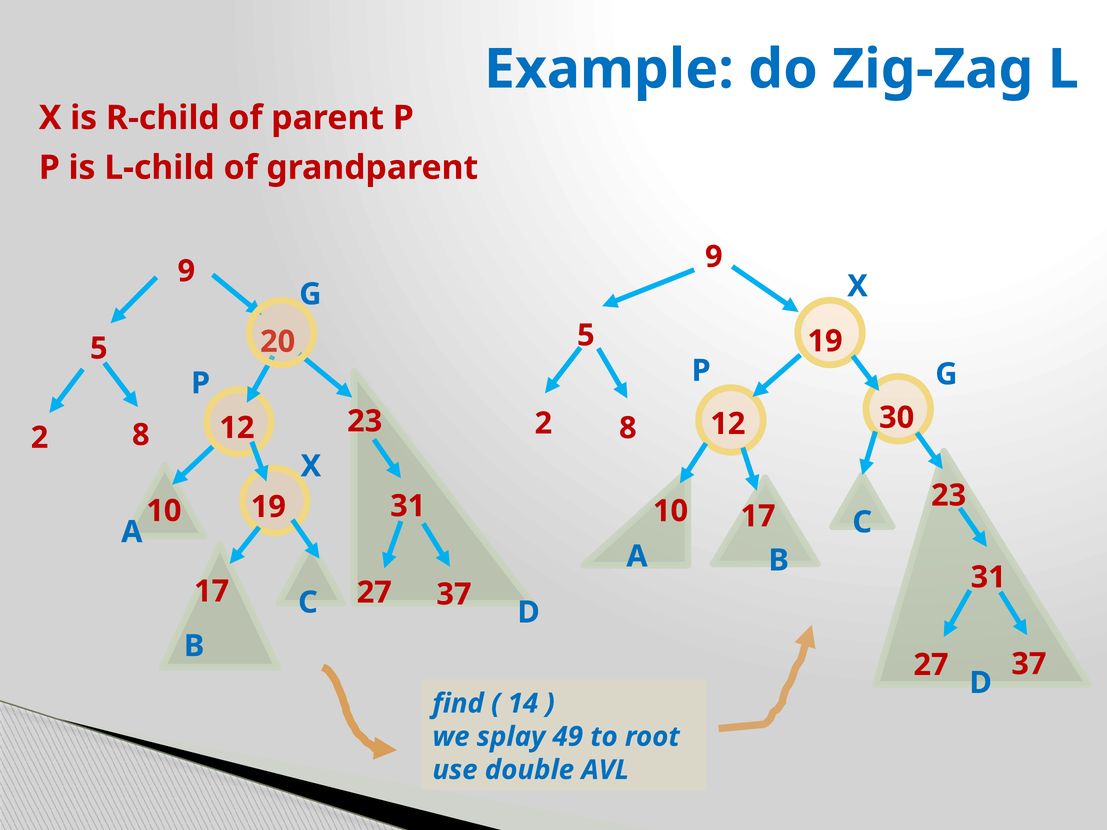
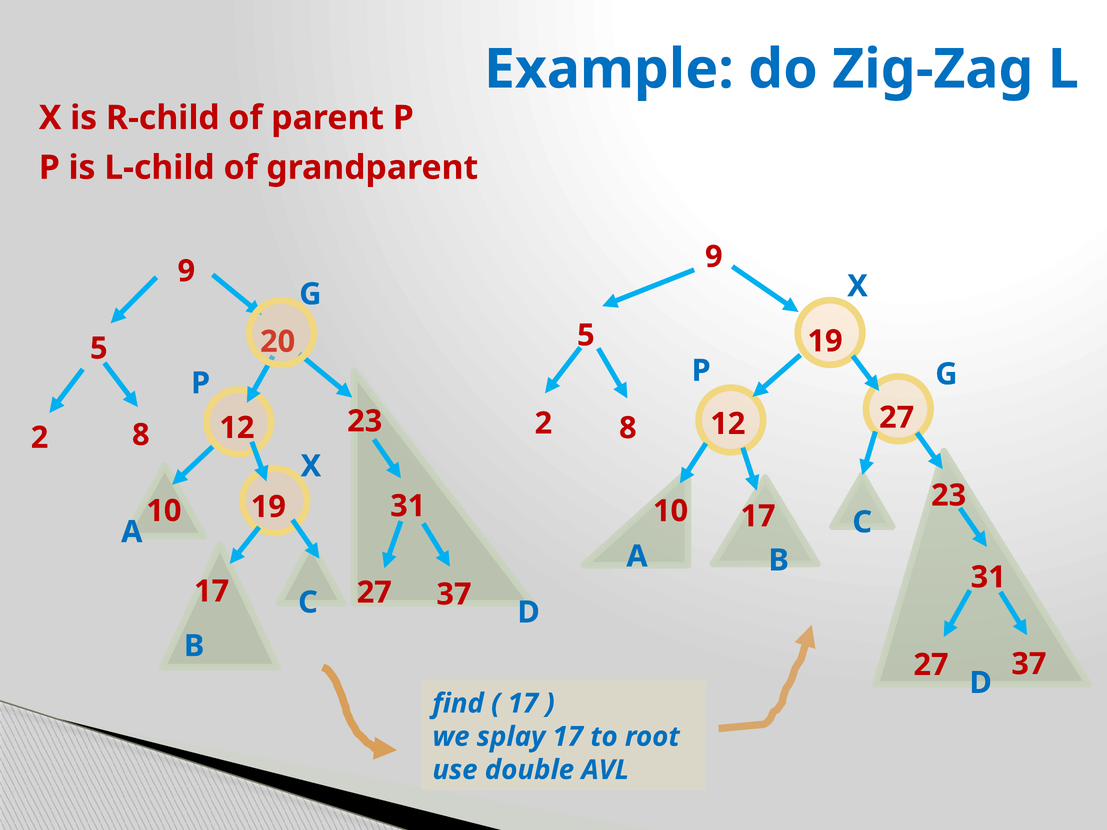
12 30: 30 -> 27 (897, 418)
14: 14 -> 17 (523, 704)
splay 49: 49 -> 17 (568, 737)
